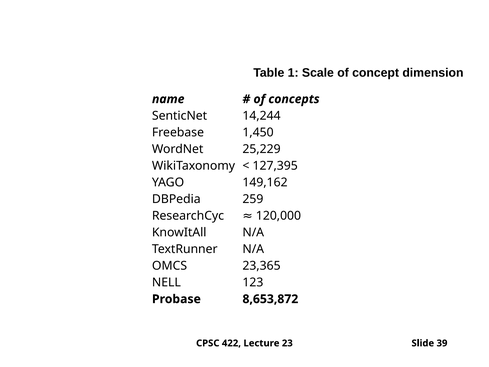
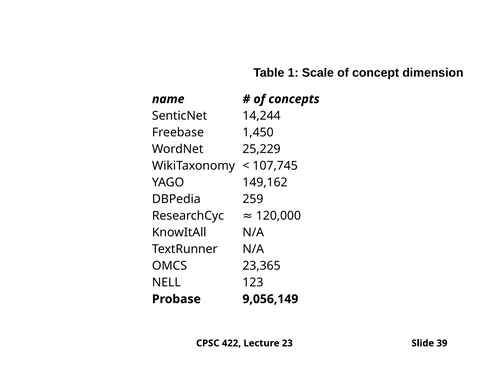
127,395: 127,395 -> 107,745 (275, 166)
8,653,872: 8,653,872 -> 9,056,149 (270, 299)
